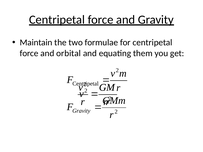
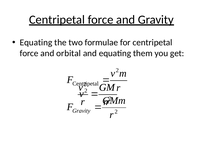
Maintain: Maintain -> Equating (36, 43)
